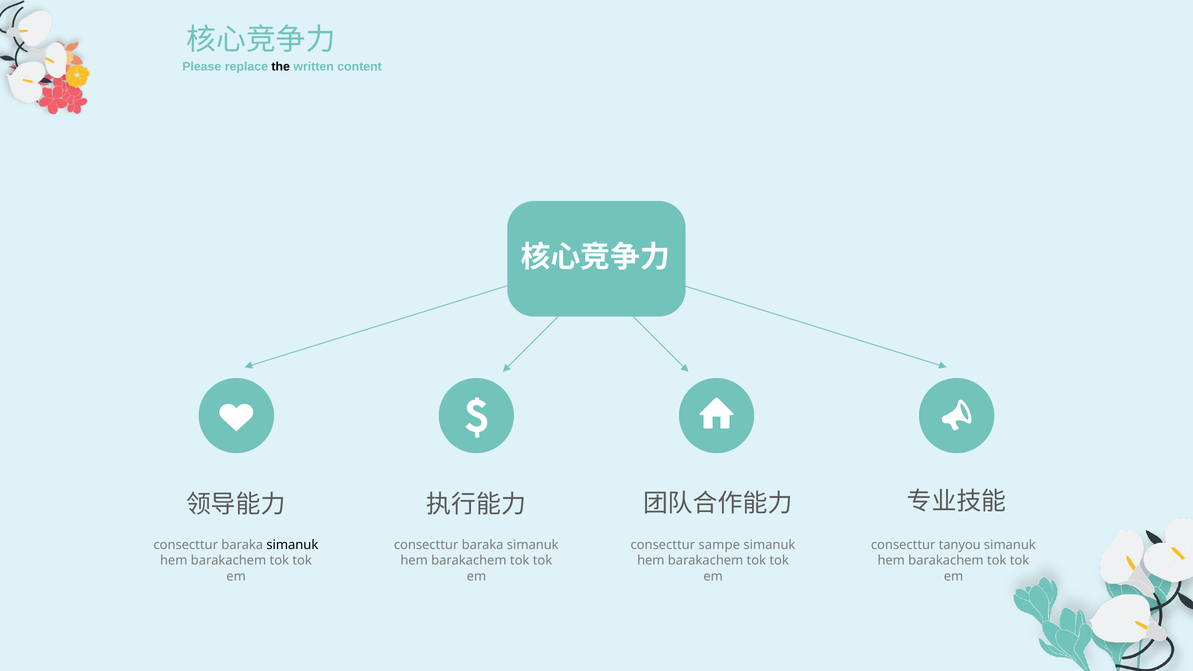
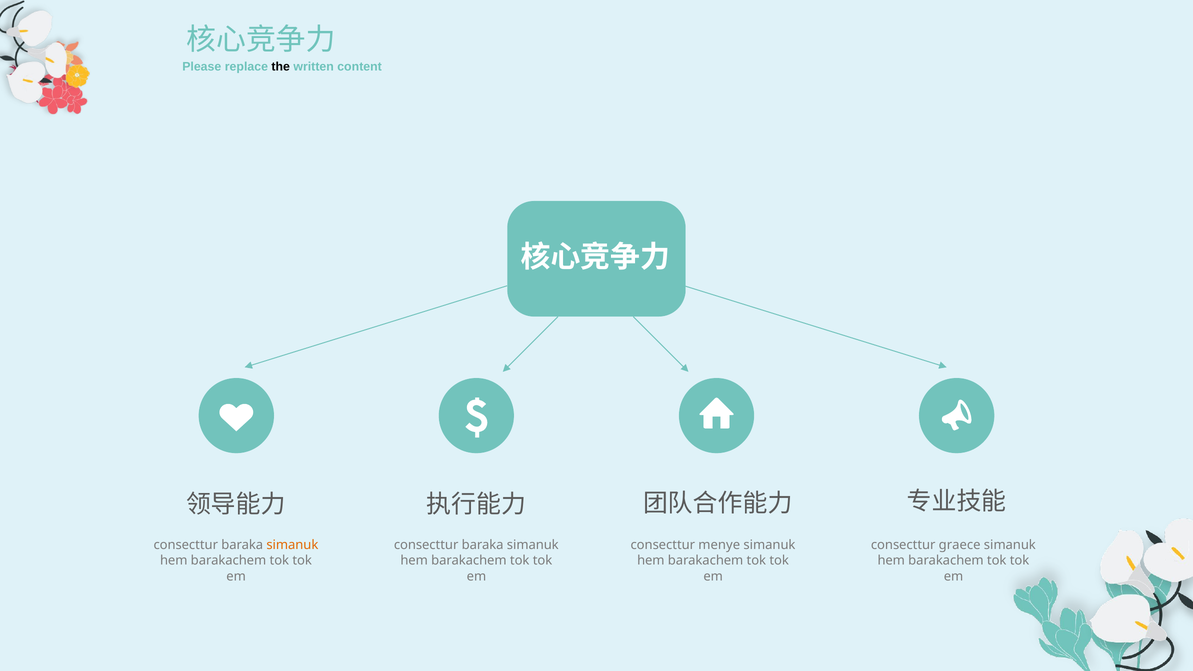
simanuk colour: black -> orange (292, 545)
sampe: sampe -> menye (719, 545)
tanyou: tanyou -> graece (960, 545)
